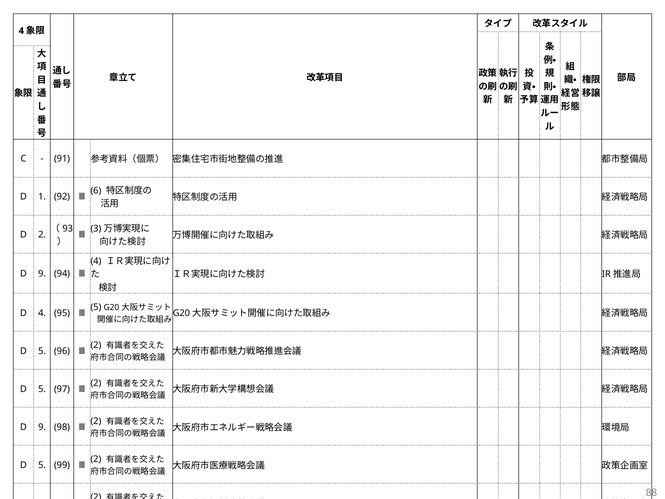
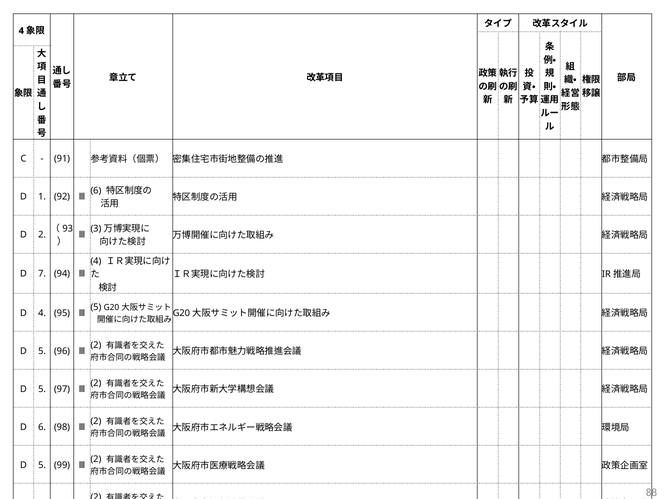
9: 9 -> 7 (42, 274)
9: 9 -> 6 (42, 427)
